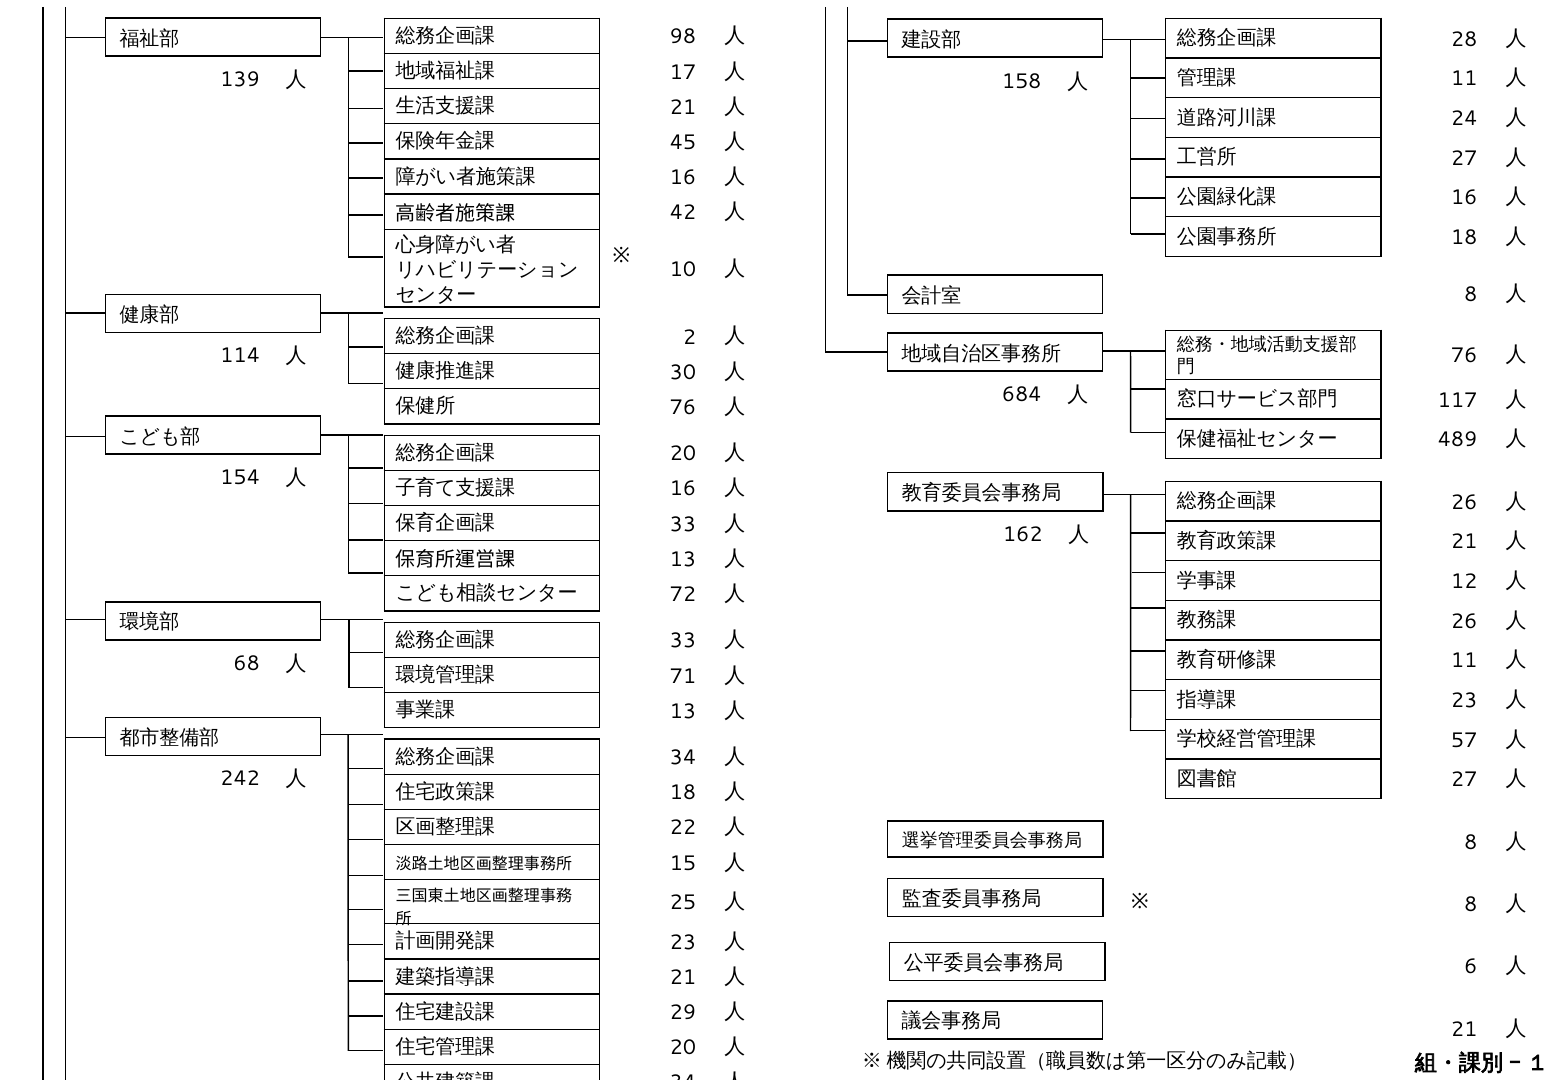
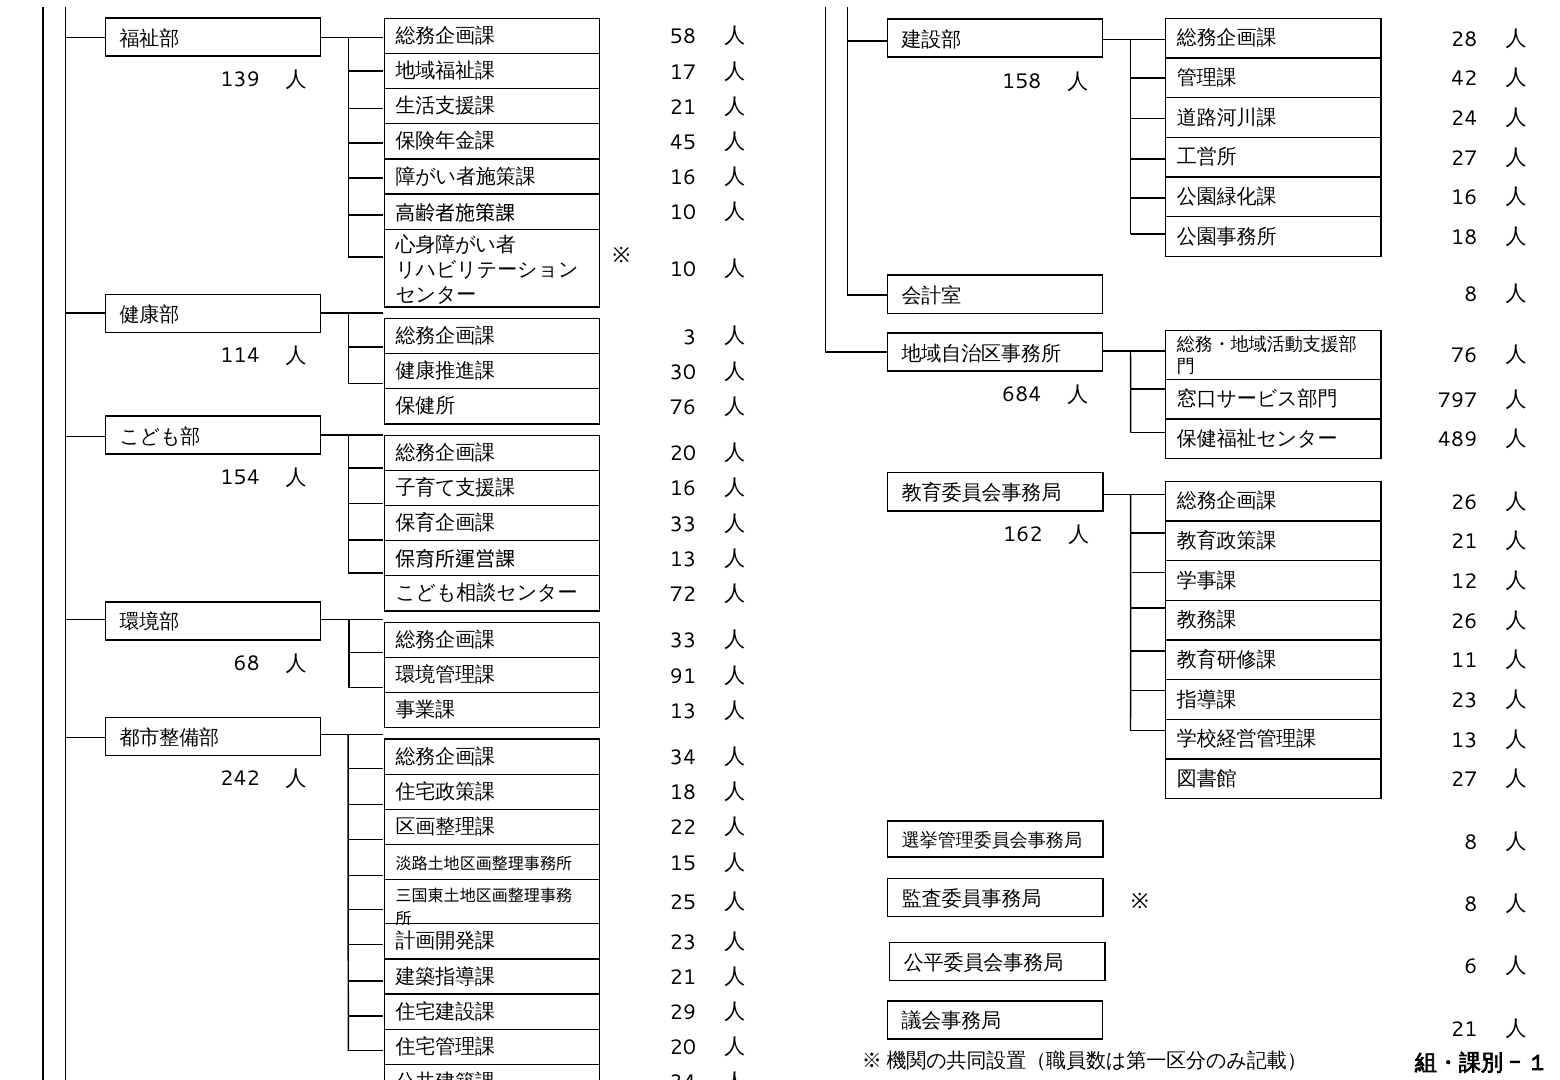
98: 98 -> 58 (683, 37)
11: 11 -> 42 (1464, 79)
42: 42 -> 10 (683, 213)
2: 2 -> 3 (689, 337)
117: 117 -> 797 (1458, 400)
71: 71 -> 91 (683, 676)
57: 57 -> 13 (1464, 740)
